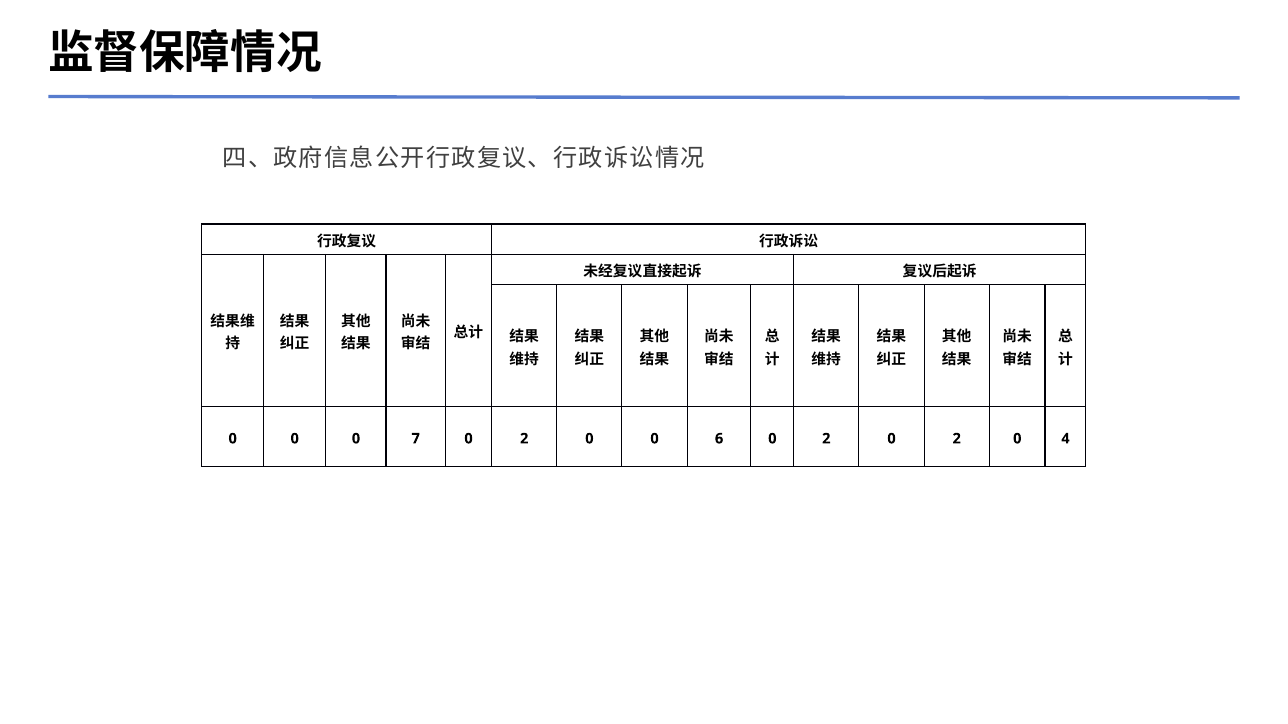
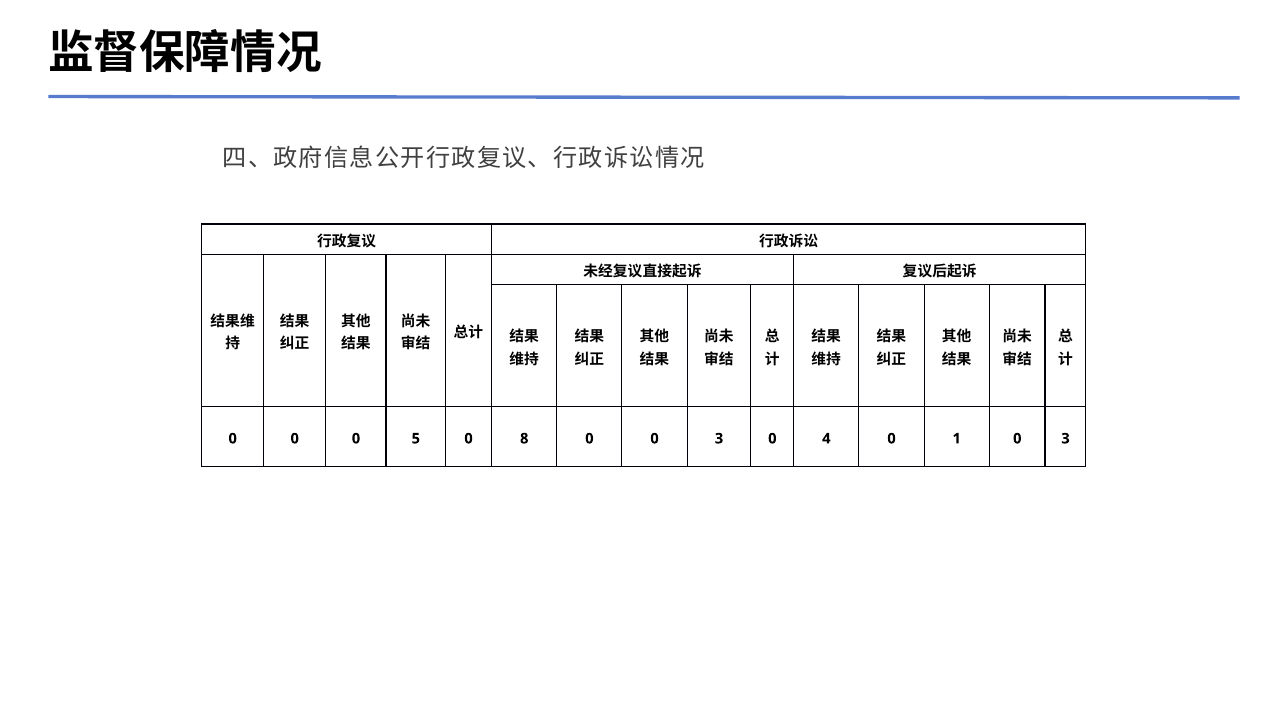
7: 7 -> 5 (416, 439)
2: 2 -> 8 (524, 439)
0 0 6: 6 -> 3 (719, 439)
2: 2 -> 4 (826, 439)
2: 2 -> 1 (957, 439)
4: 4 -> 3 (1066, 439)
